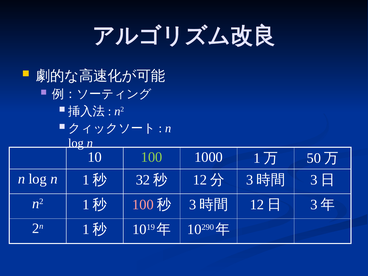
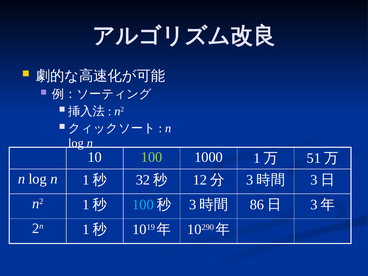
50: 50 -> 51 (314, 158)
100 colour: pink -> light blue (143, 205)
12: 12 -> 86 (257, 205)
